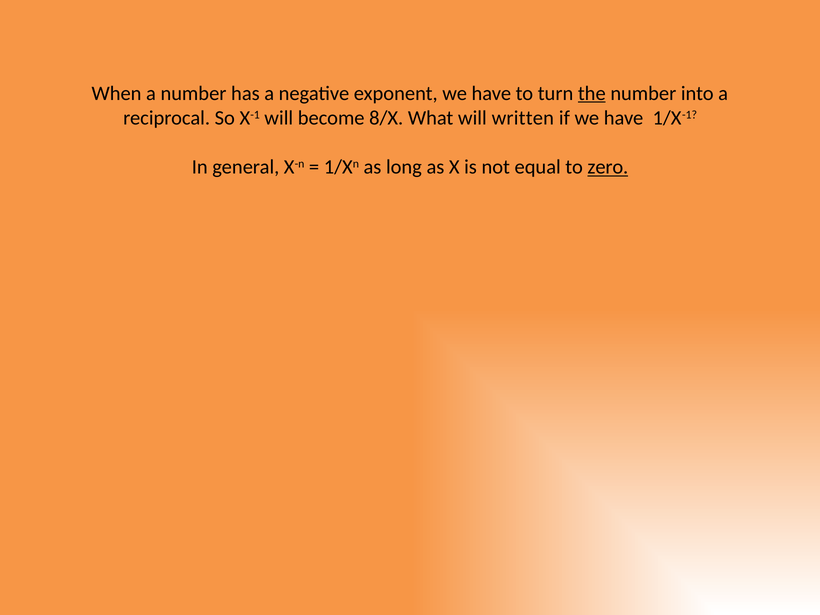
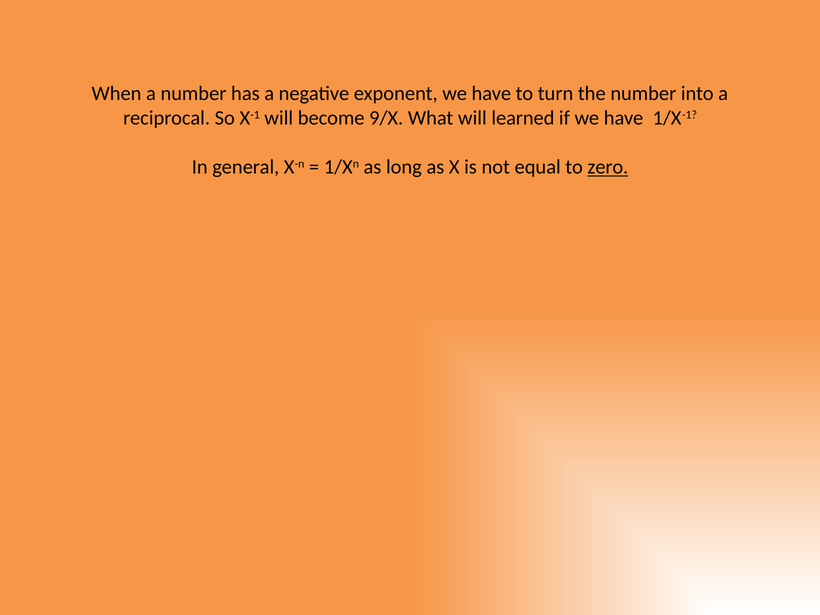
the underline: present -> none (592, 93)
8/X: 8/X -> 9/X (386, 118)
written: written -> learned (523, 118)
